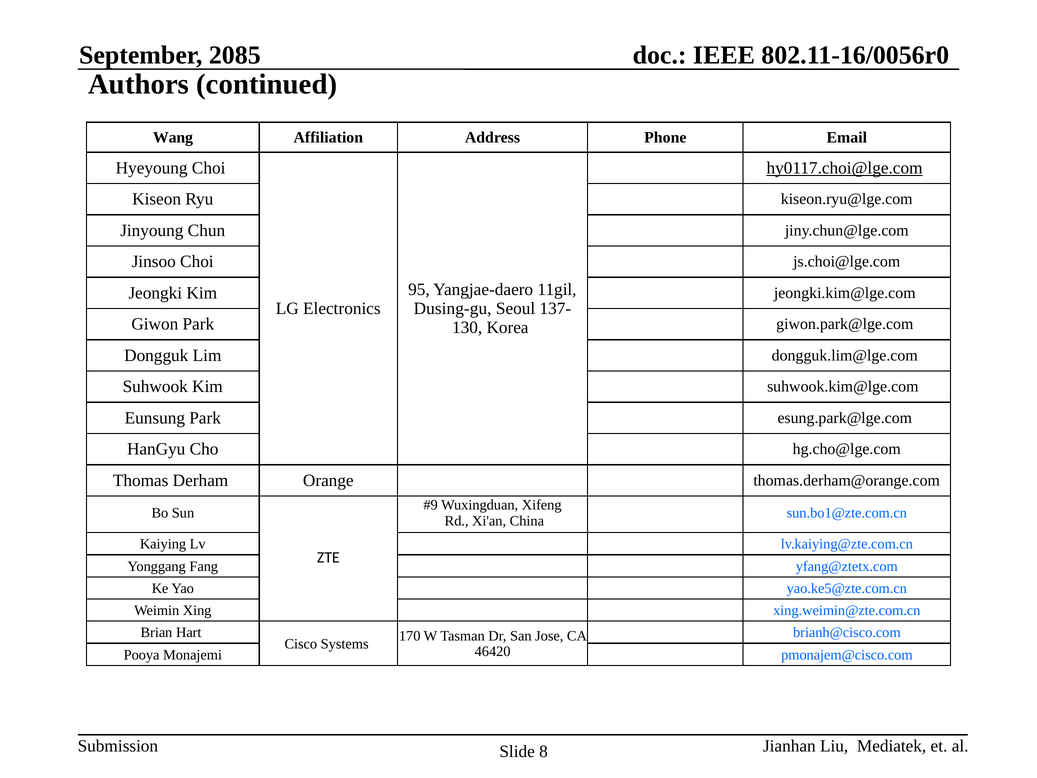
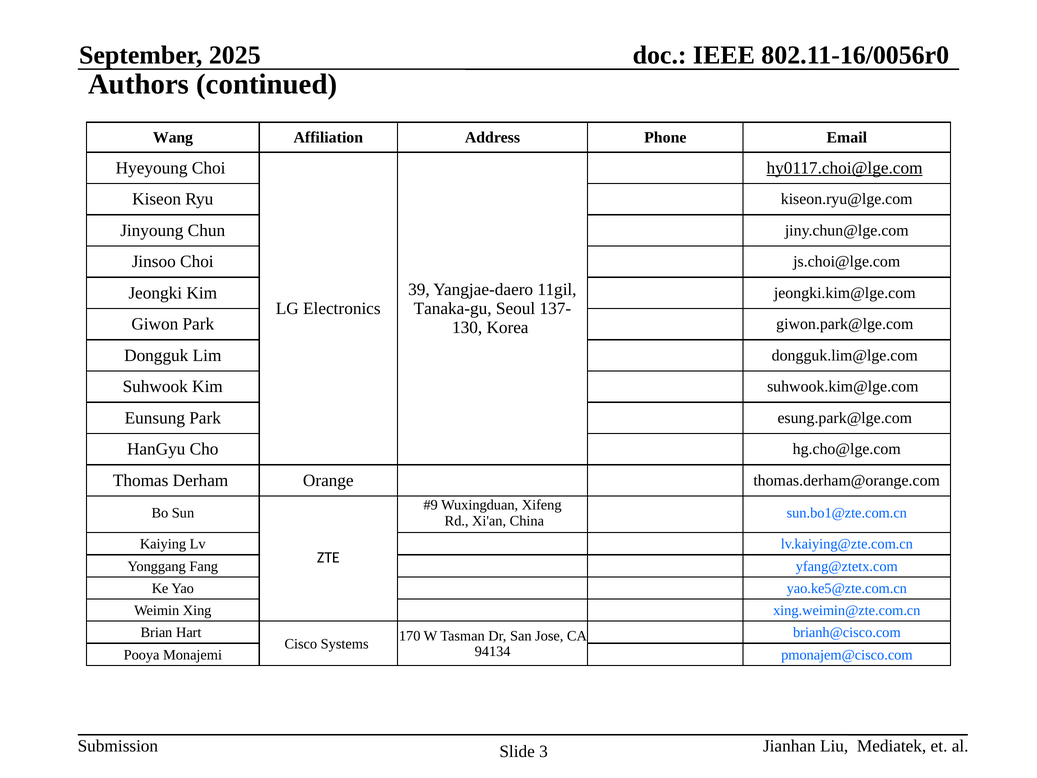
2085: 2085 -> 2025 (235, 55)
95: 95 -> 39 (419, 289)
Dusing-gu: Dusing-gu -> Tanaka-gu (453, 309)
46420: 46420 -> 94134 (493, 651)
8: 8 -> 3 (544, 751)
